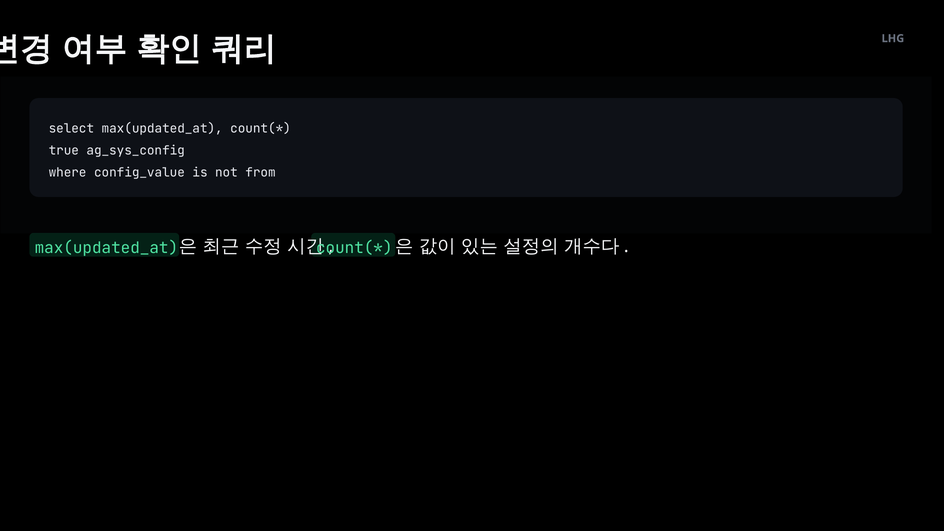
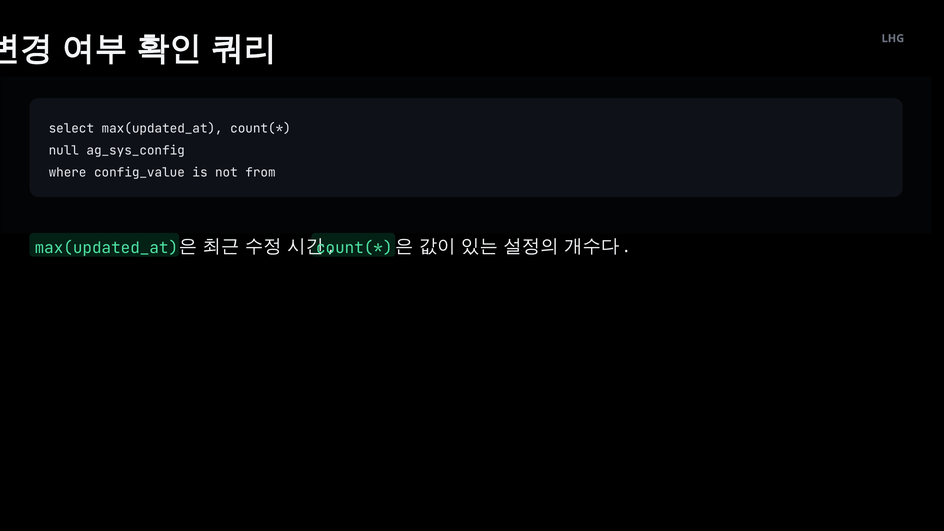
true: true -> null (64, 151)
